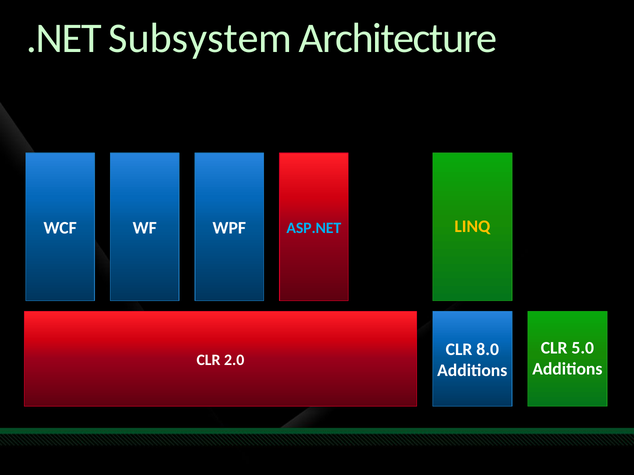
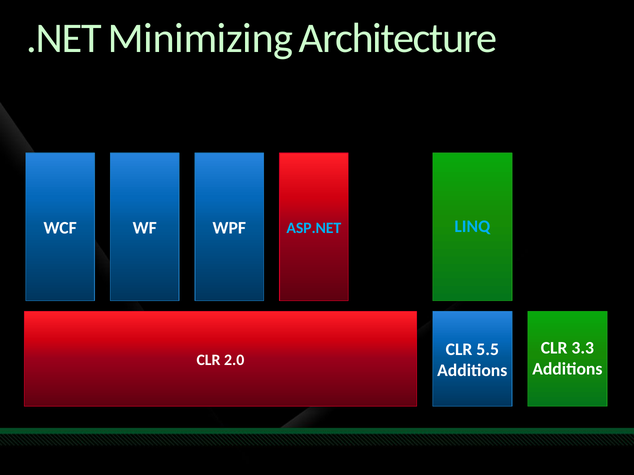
Subsystem: Subsystem -> Minimizing (200, 39)
LINQ colour: yellow -> light blue (472, 227)
5.0: 5.0 -> 3.3 (583, 348)
8.0: 8.0 -> 5.5 (488, 350)
